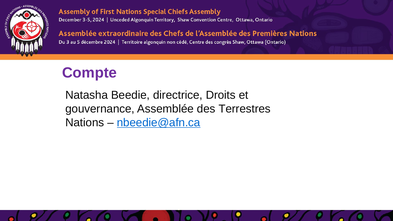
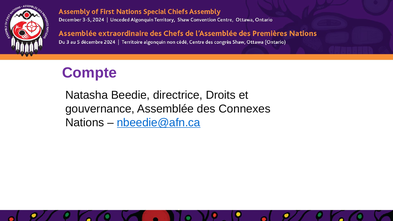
Terrestres: Terrestres -> Connexes (245, 109)
